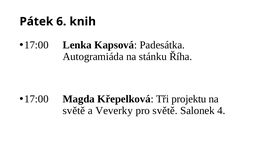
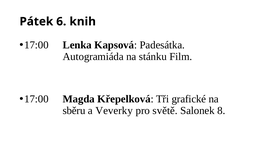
Říha: Říha -> Film (181, 57)
projektu: projektu -> grafické (189, 99)
světě: světě -> sběru (74, 111)
4: 4 -> 8 (221, 111)
